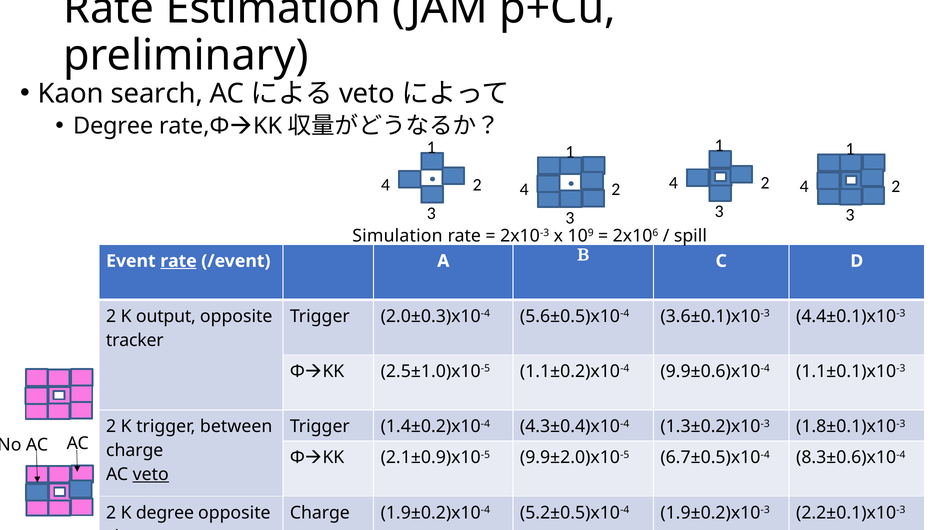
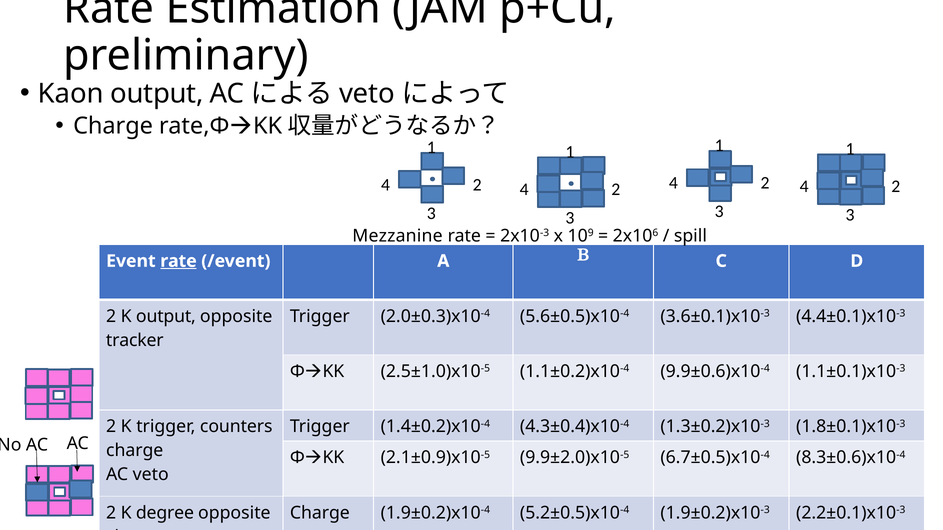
Kaon search: search -> output (157, 94)
Degree: Degree -> Charge (113, 126)
Simulation: Simulation -> Mezzanine (397, 236)
between: between -> counters (236, 427)
veto underline: present -> none (151, 475)
